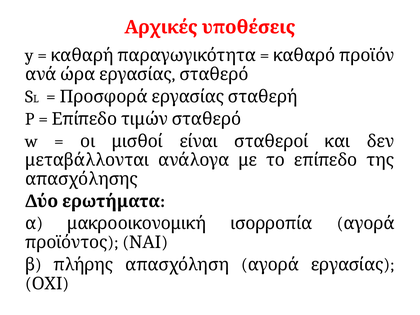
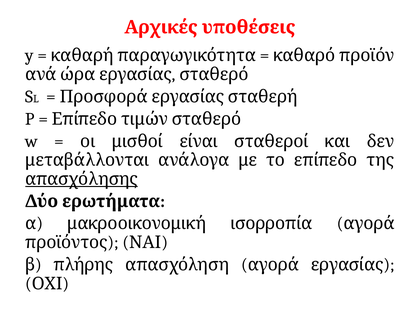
απασχόλησης underline: none -> present (82, 179)
